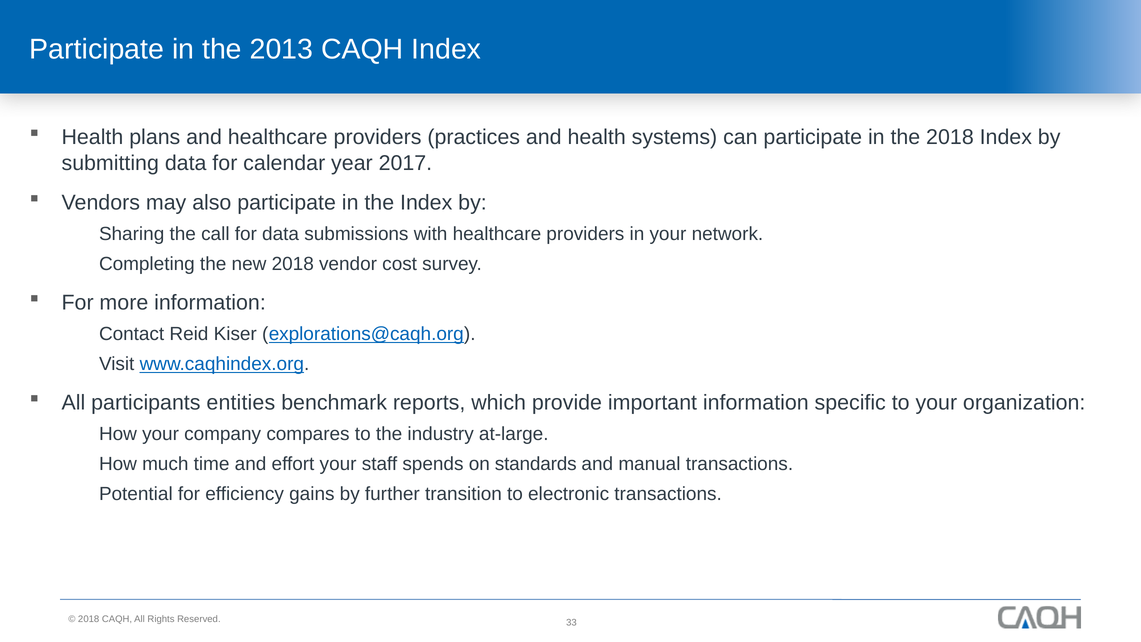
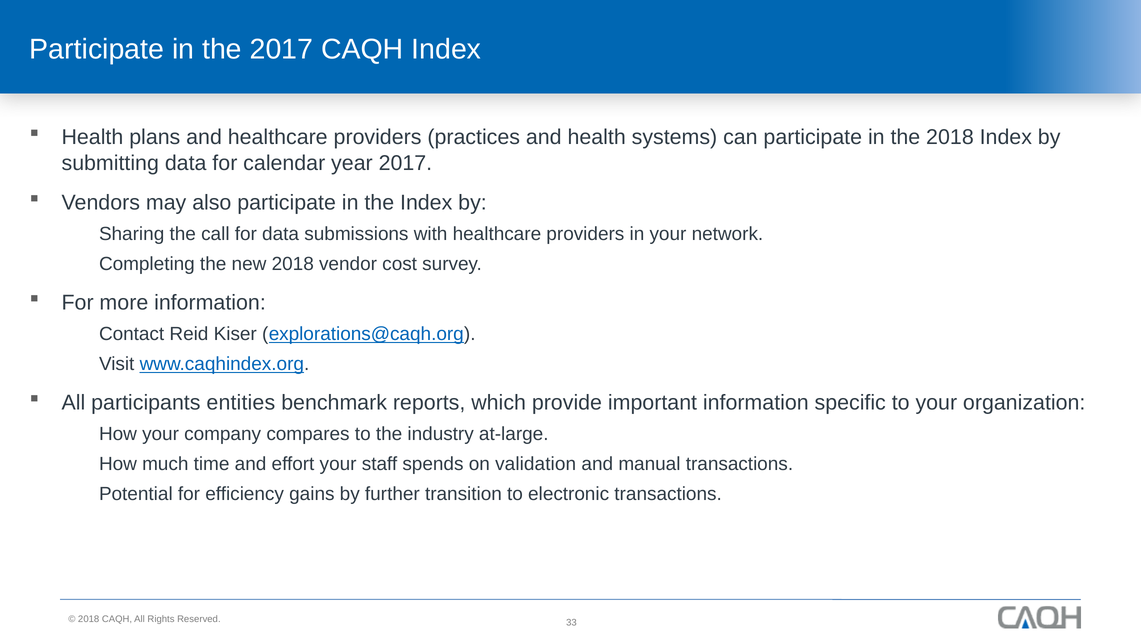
the 2013: 2013 -> 2017 (281, 49)
standards: standards -> validation (536, 464)
